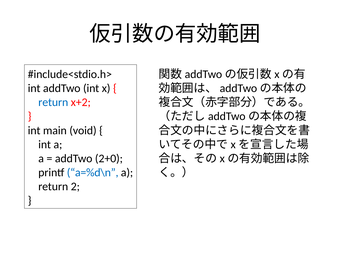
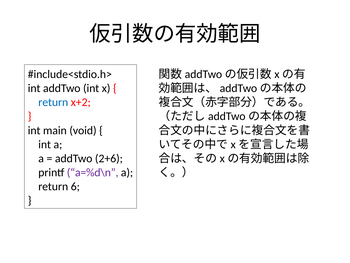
2+0: 2+0 -> 2+6 (109, 158)
a=%d\n colour: blue -> purple (93, 172)
2: 2 -> 6 (75, 186)
